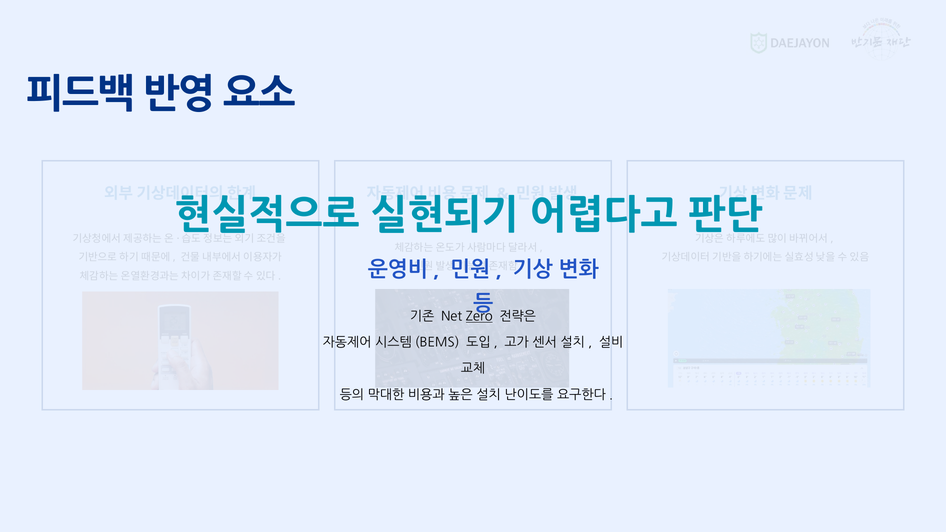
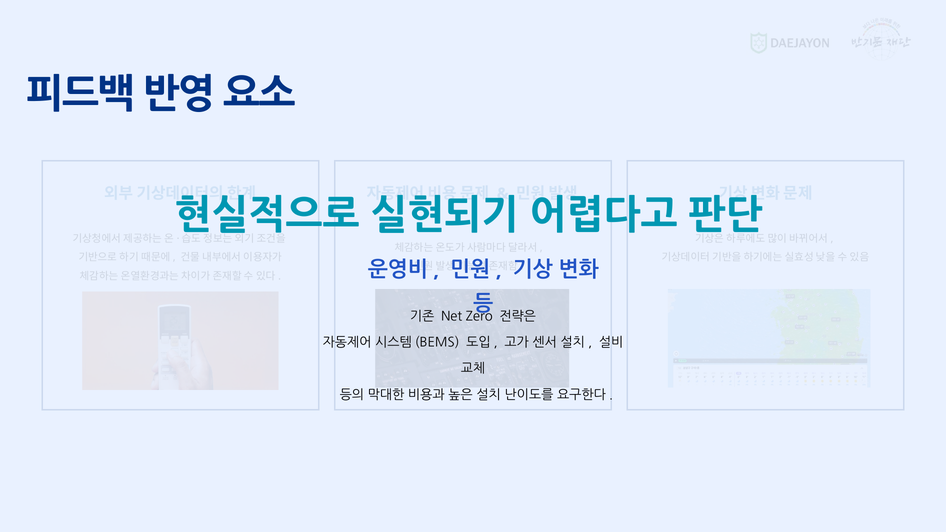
Zero underline: present -> none (479, 317)
